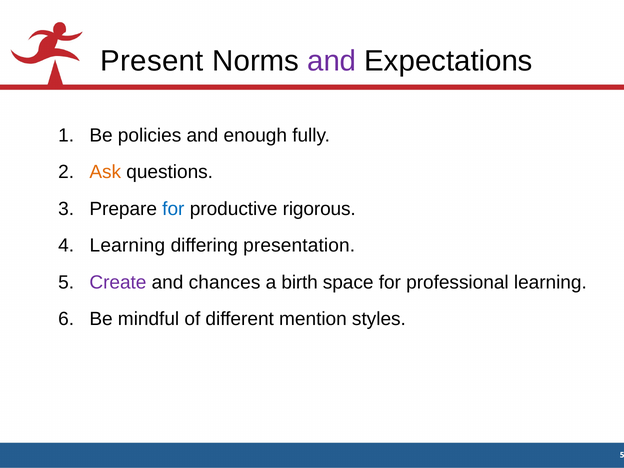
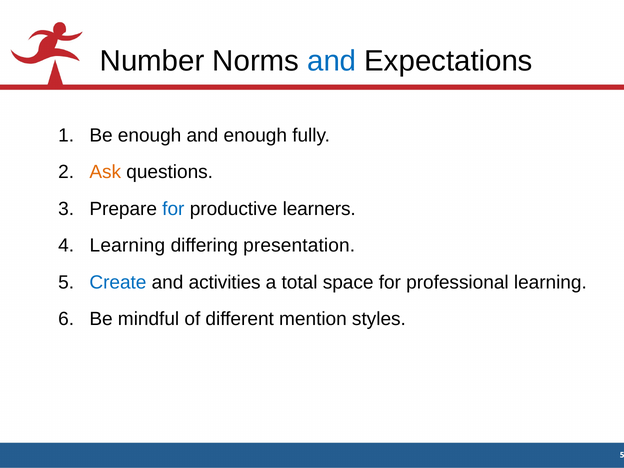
Present: Present -> Number (152, 61)
and colour: purple -> blue (332, 61)
Be policies: policies -> enough (150, 135)
rigorous: rigorous -> learners (319, 209)
Create colour: purple -> blue (118, 282)
chances: chances -> activities (225, 282)
birth: birth -> total (300, 282)
